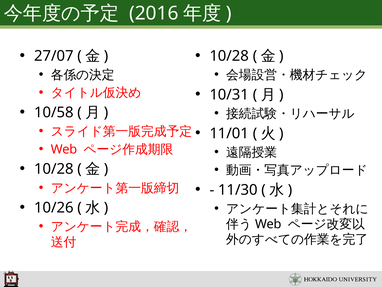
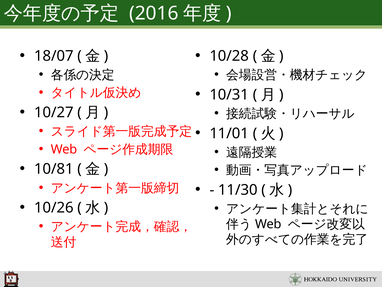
27/07: 27/07 -> 18/07 (54, 56)
10/58: 10/58 -> 10/27 (54, 112)
10/28: 10/28 -> 10/81 (54, 169)
